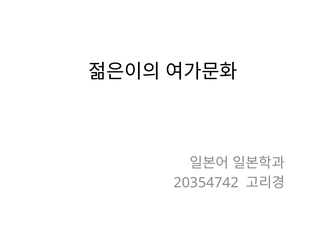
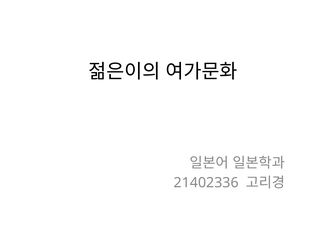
20354742: 20354742 -> 21402336 (206, 183)
